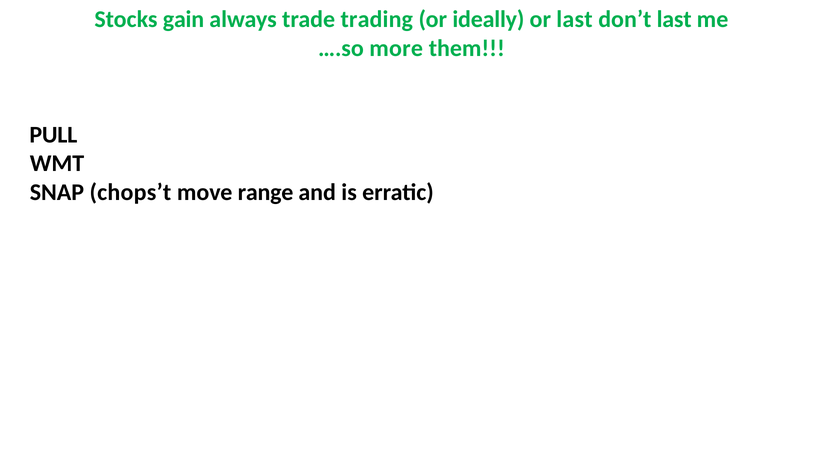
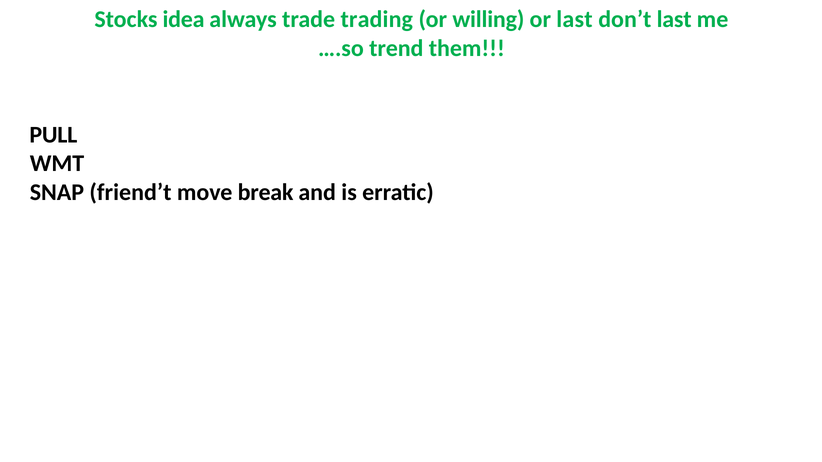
gain: gain -> idea (184, 20)
ideally: ideally -> willing (488, 20)
more: more -> trend (396, 48)
chops’t: chops’t -> friend’t (130, 192)
range: range -> break (266, 192)
